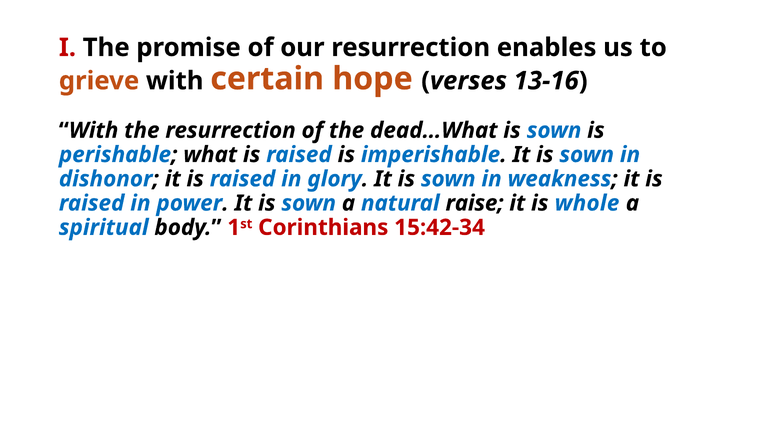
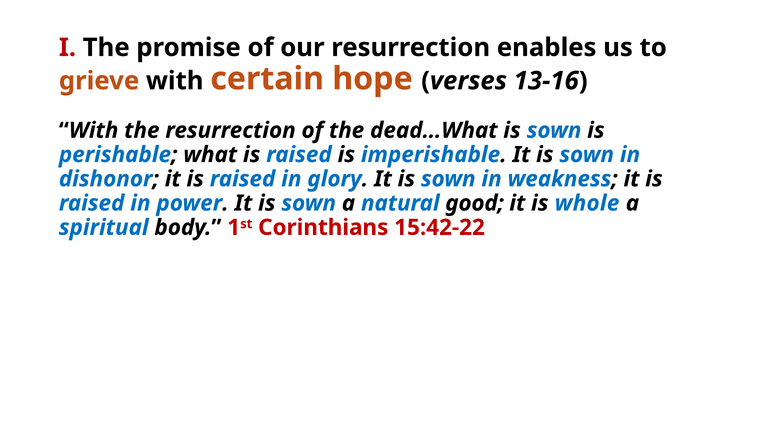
raise: raise -> good (475, 203)
15:42-34: 15:42-34 -> 15:42-22 (440, 228)
